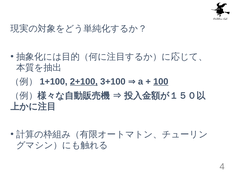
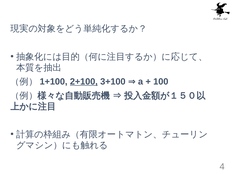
100 underline: present -> none (161, 82)
